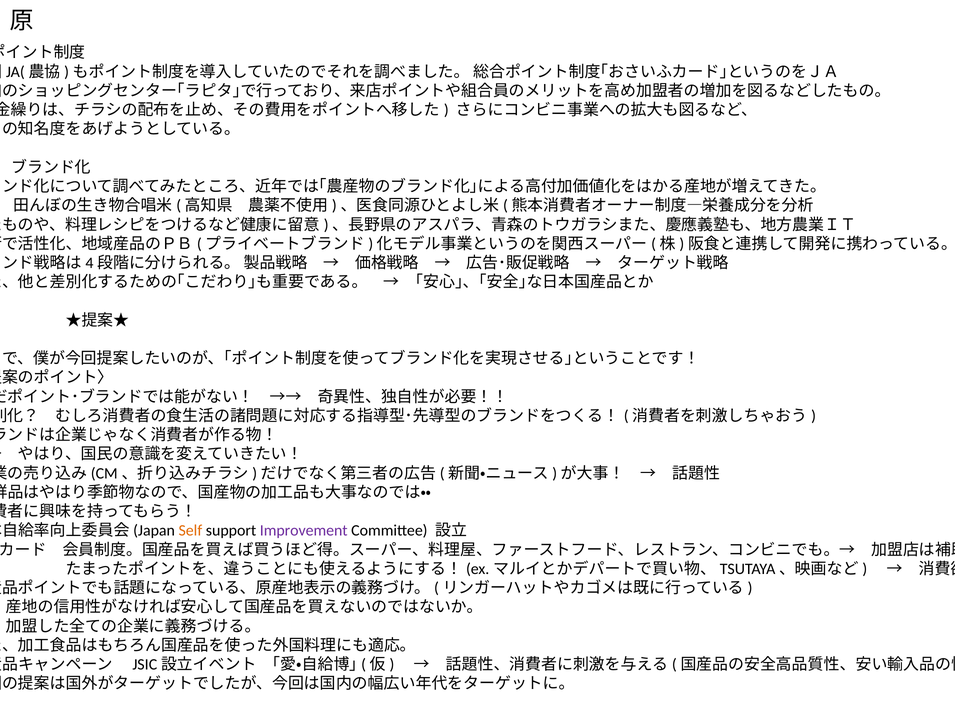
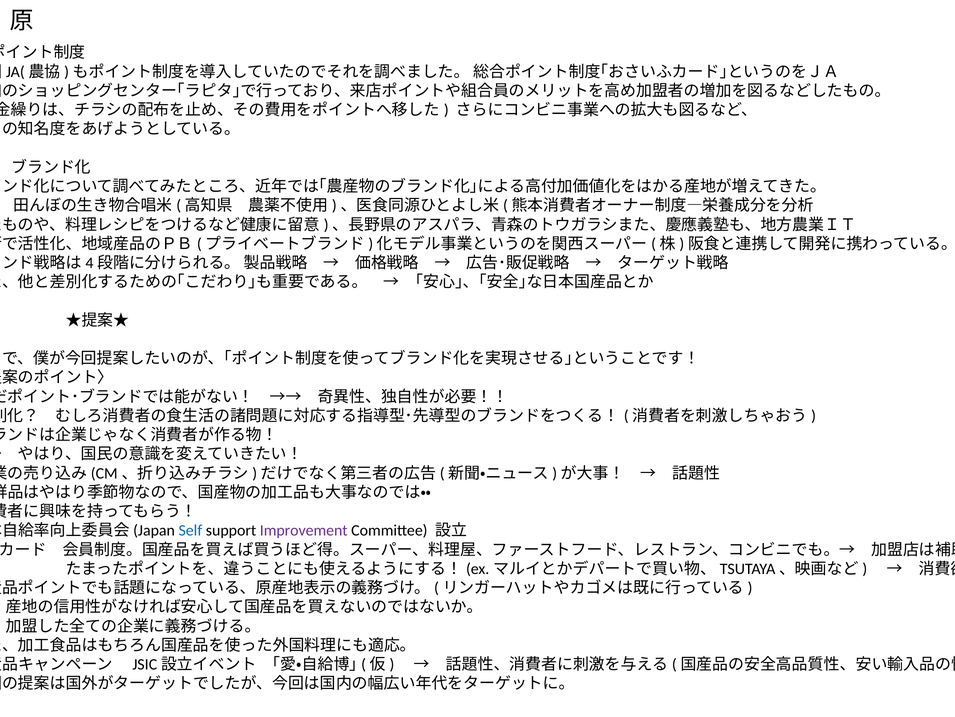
Self colour: orange -> blue (190, 530)
